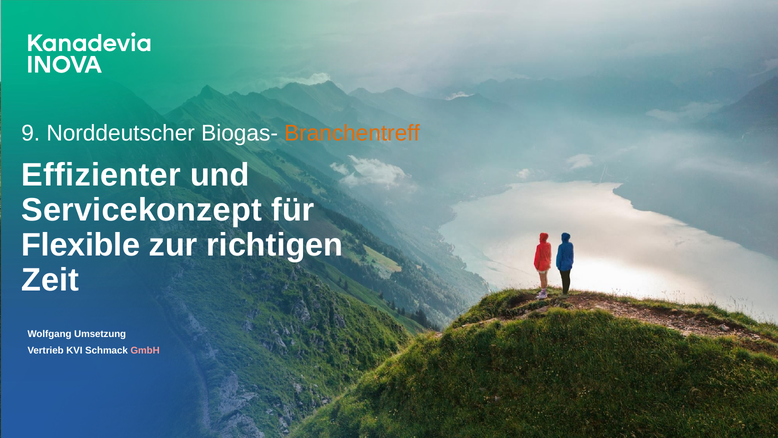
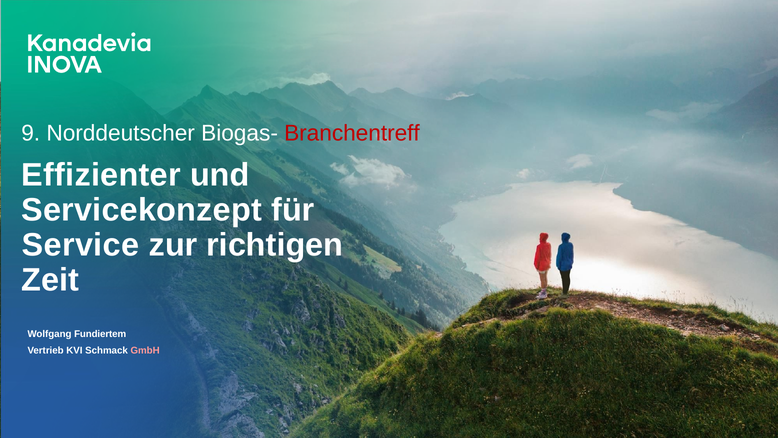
Branchentreff colour: orange -> red (352, 133)
Flexible: Flexible -> Service (80, 245)
Umsetzung: Umsetzung -> Fundiertem (100, 334)
